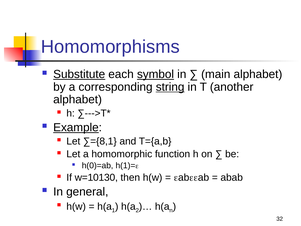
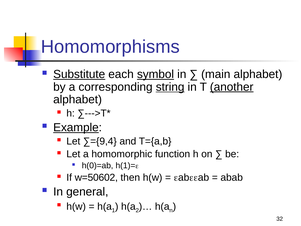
another underline: none -> present (232, 87)
∑={8,1: ∑={8,1 -> ∑={9,4 (100, 141)
w=10130: w=10130 -> w=50602 (96, 177)
